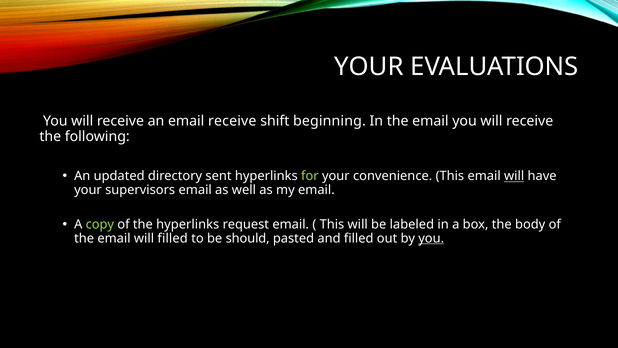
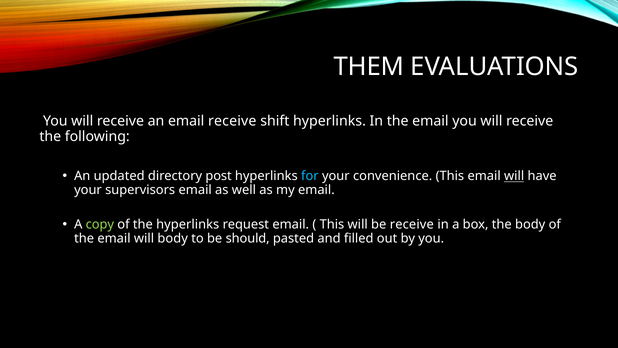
YOUR: YOUR -> THEM (369, 67)
shift beginning: beginning -> hyperlinks (330, 121)
sent: sent -> post (219, 176)
for colour: light green -> light blue (310, 176)
be labeled: labeled -> receive (412, 224)
will filled: filled -> body (173, 238)
you underline: present -> none (431, 238)
